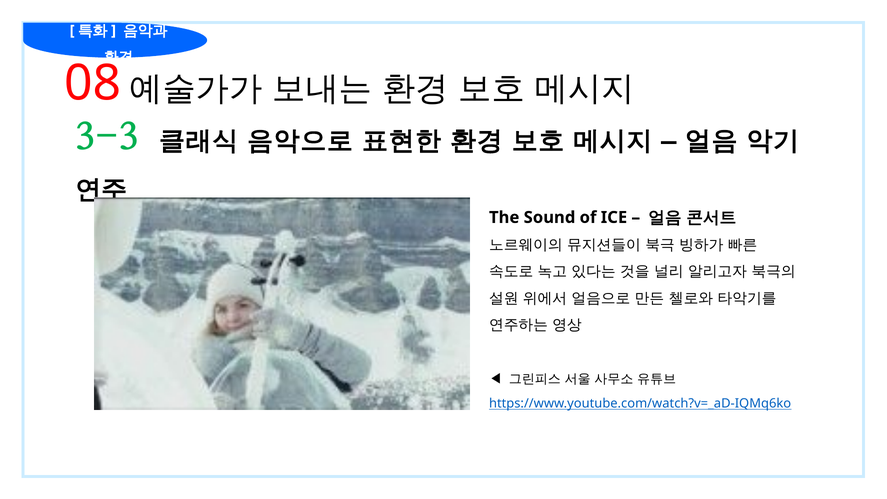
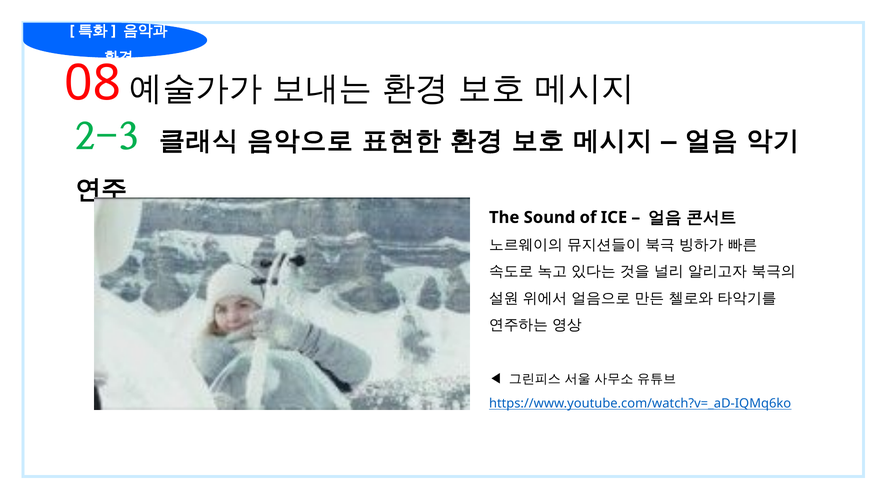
3-3: 3-3 -> 2-3 (107, 137)
